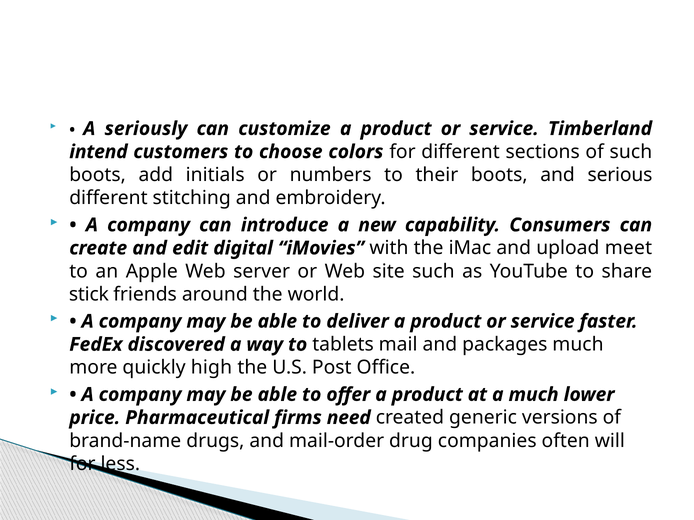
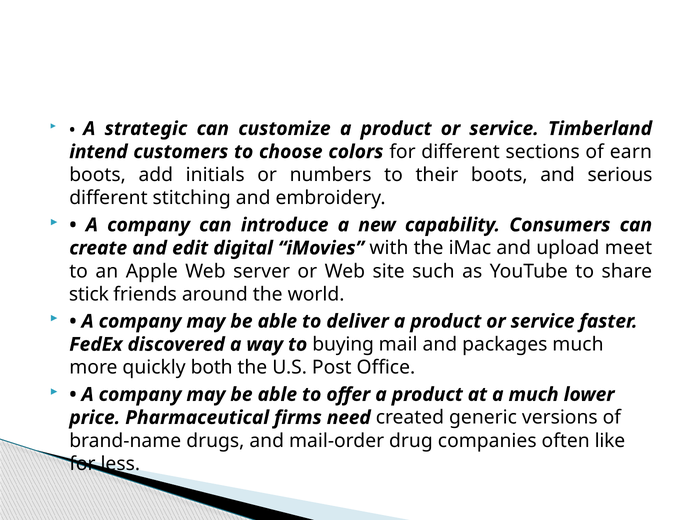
seriously: seriously -> strategic (146, 129)
of such: such -> earn (631, 152)
tablets: tablets -> buying (343, 345)
high: high -> both (212, 368)
will: will -> like (610, 441)
